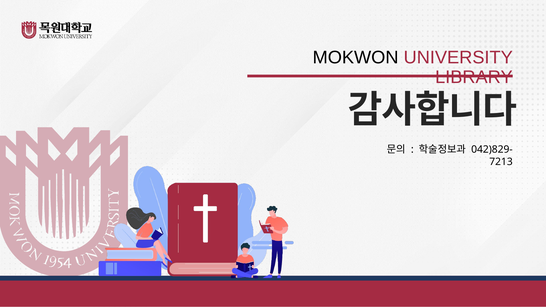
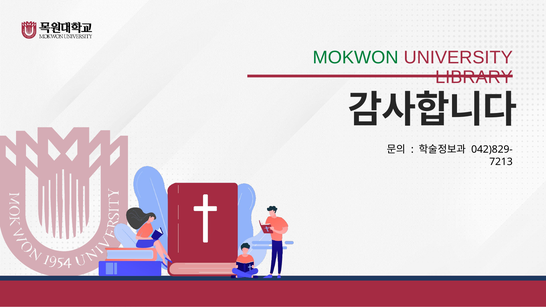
MOKWON colour: black -> green (356, 57)
